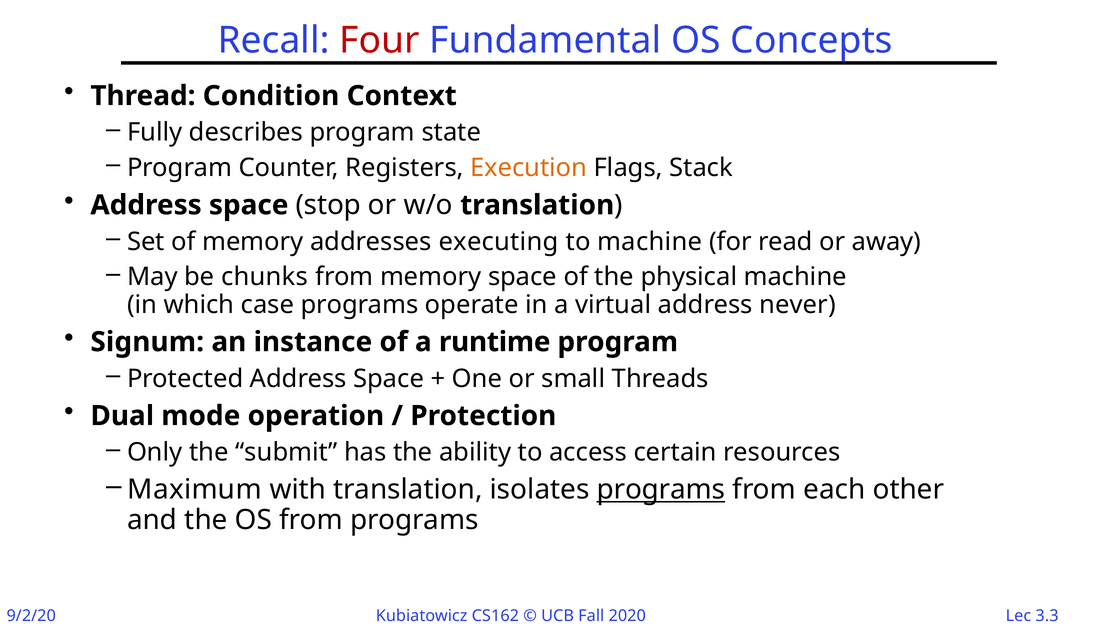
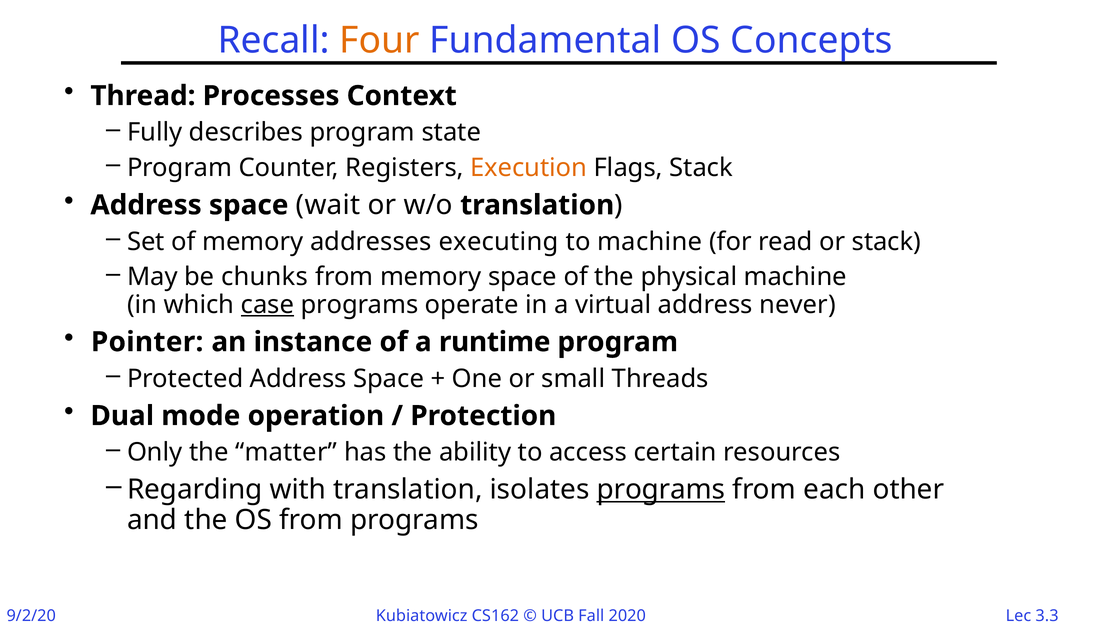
Four colour: red -> orange (380, 41)
Condition: Condition -> Processes (271, 96)
stop: stop -> wait (328, 205)
or away: away -> stack (886, 242)
case underline: none -> present (268, 305)
Signum: Signum -> Pointer (147, 342)
submit: submit -> matter (286, 452)
Maximum: Maximum -> Regarding (195, 490)
